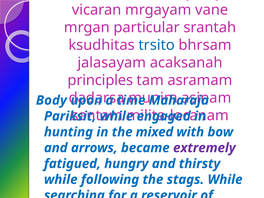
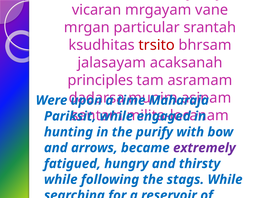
trsito colour: blue -> red (157, 45)
Body: Body -> Were (52, 100)
mixed: mixed -> purify (154, 132)
